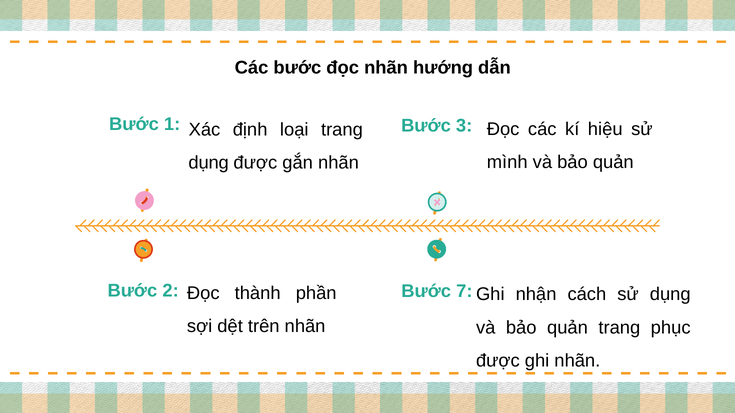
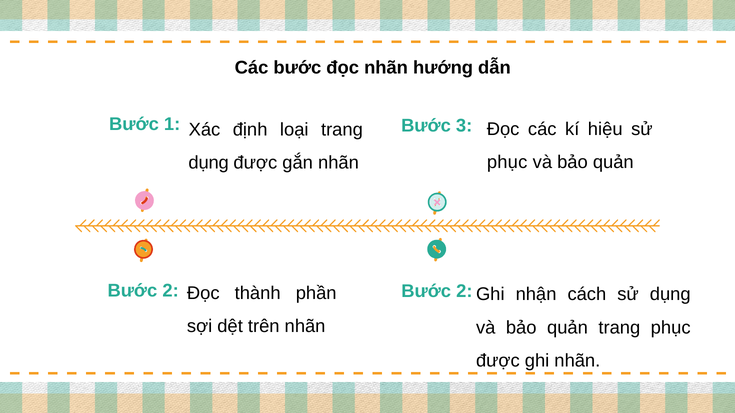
mình: mình -> phục (507, 163)
7: 7 -> 2 (464, 291)
